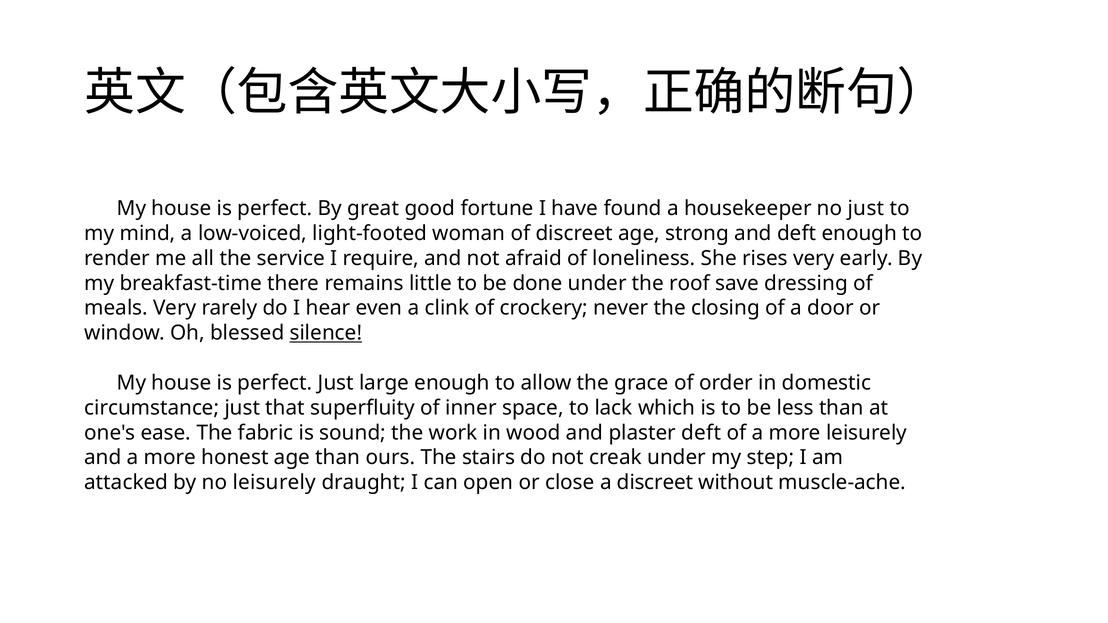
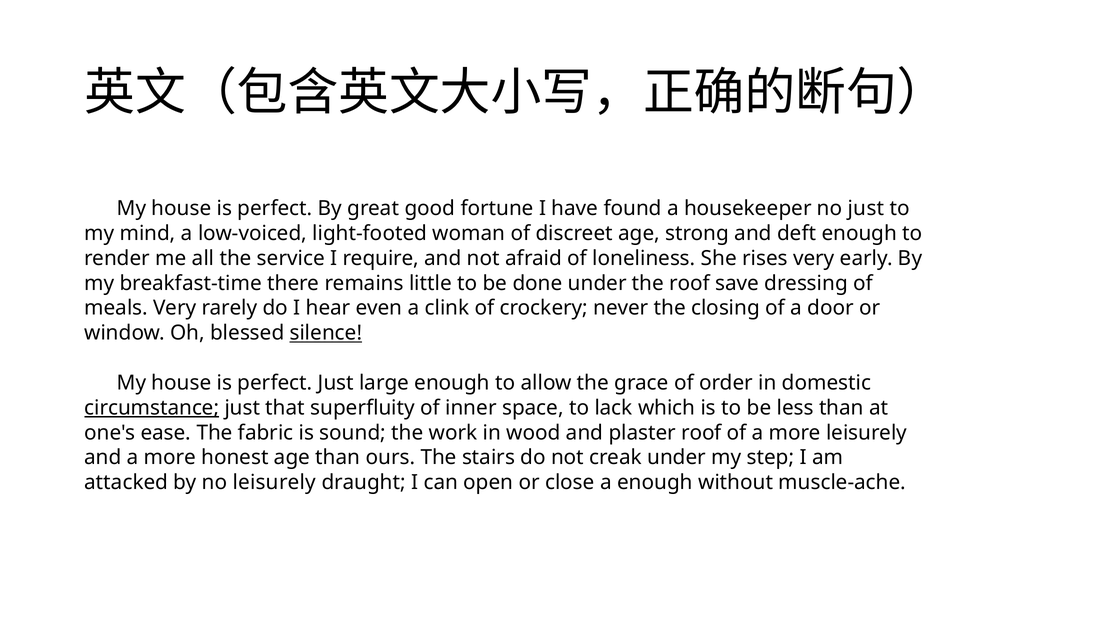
circumstance underline: none -> present (152, 408)
plaster deft: deft -> roof (701, 433)
a discreet: discreet -> enough (655, 483)
